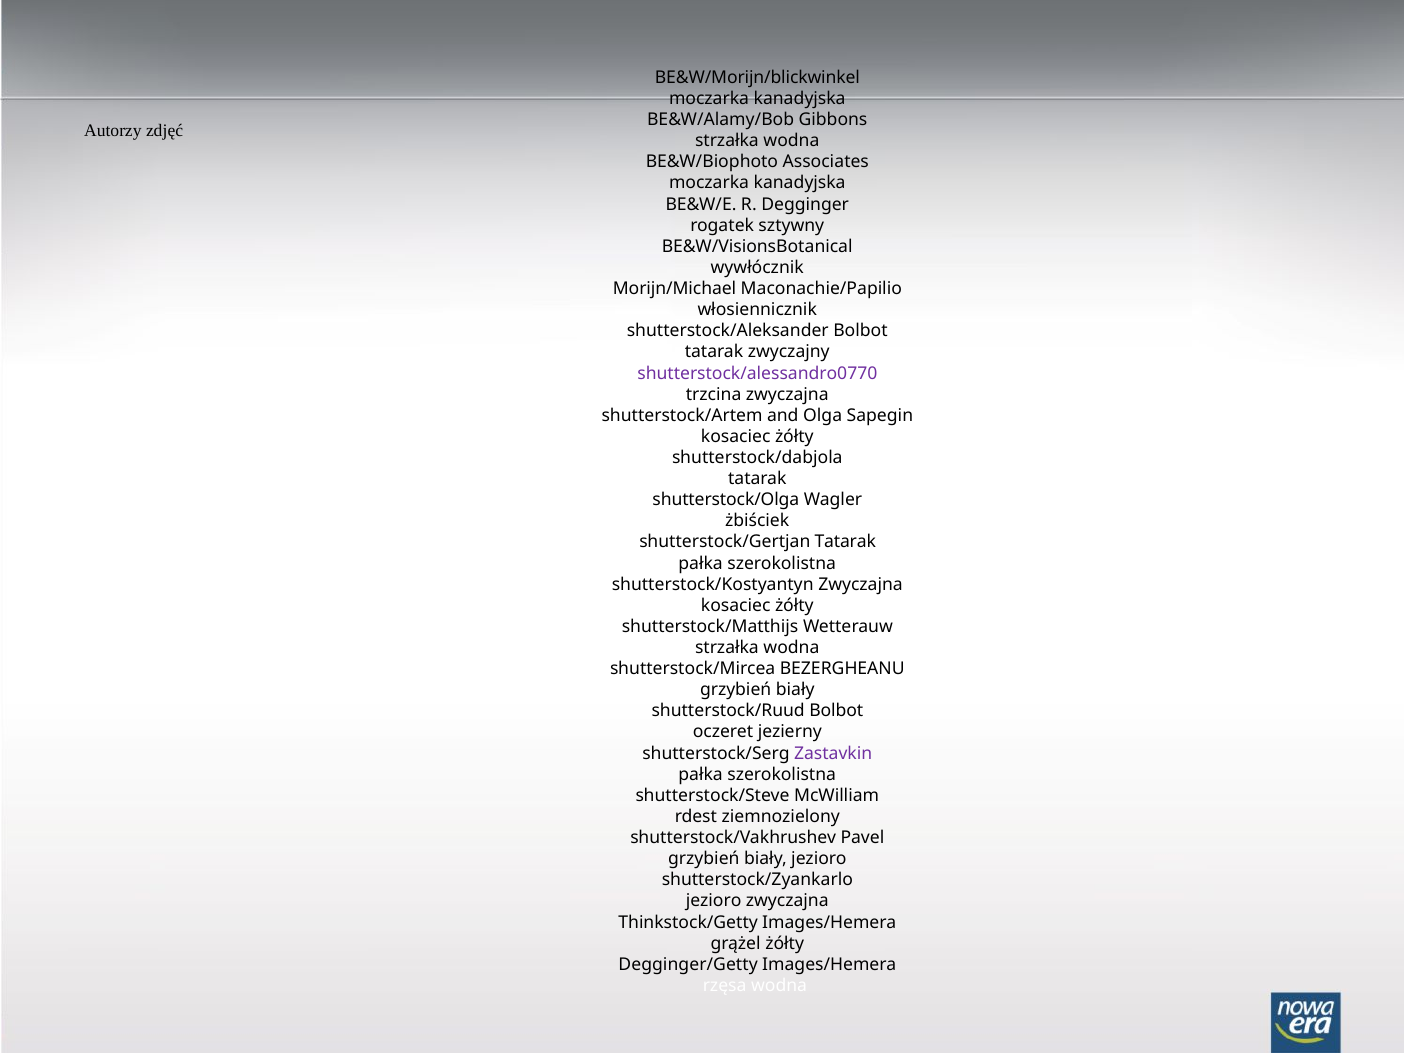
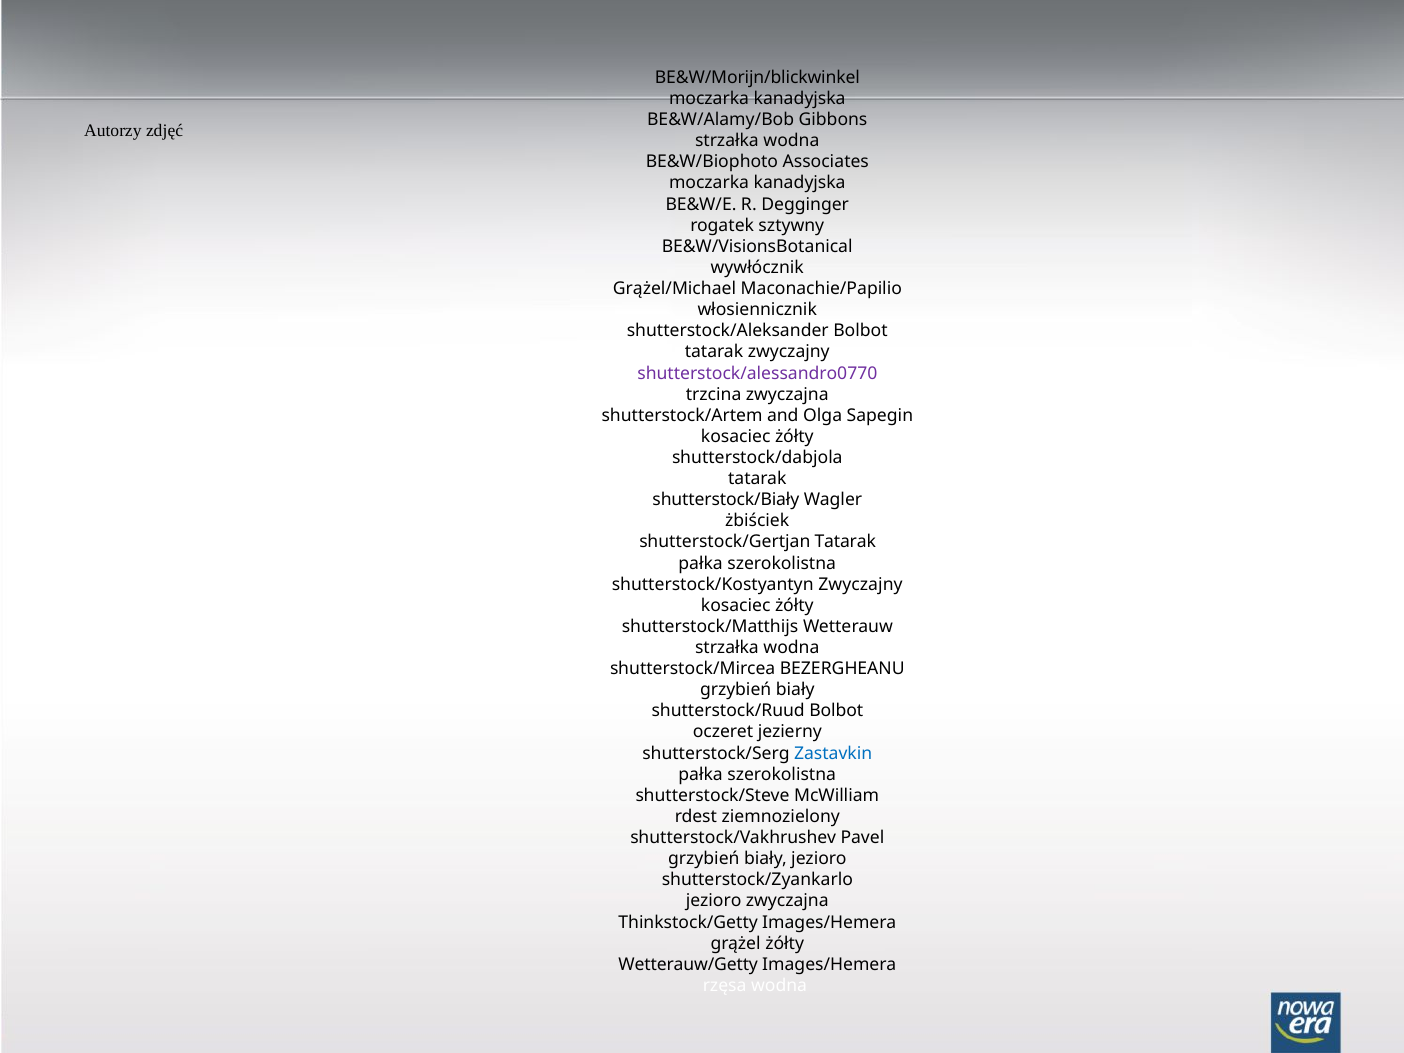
Morijn/Michael: Morijn/Michael -> Grążel/Michael (674, 289)
shutterstock/Olga: shutterstock/Olga -> shutterstock/Biały (726, 500)
shutterstock/Kostyantyn Zwyczajna: Zwyczajna -> Zwyczajny (860, 584)
Zastavkin colour: purple -> blue (833, 753)
Degginger/Getty: Degginger/Getty -> Wetterauw/Getty (688, 964)
